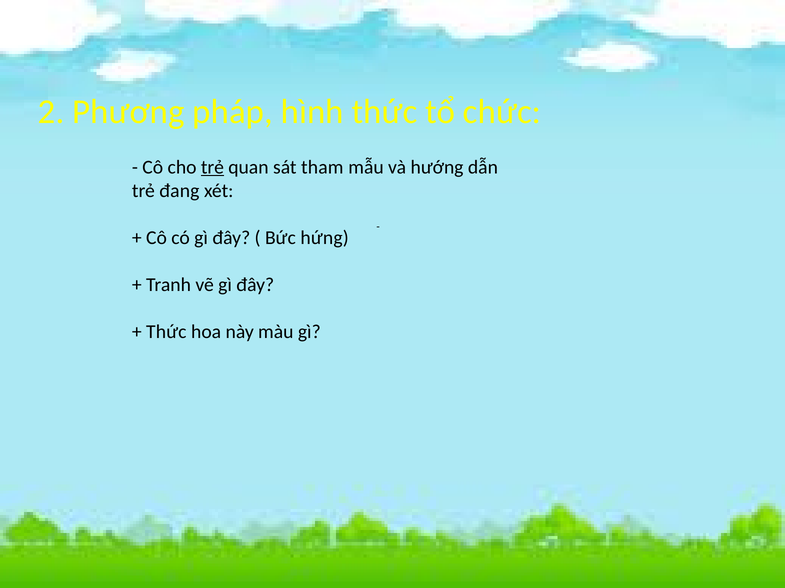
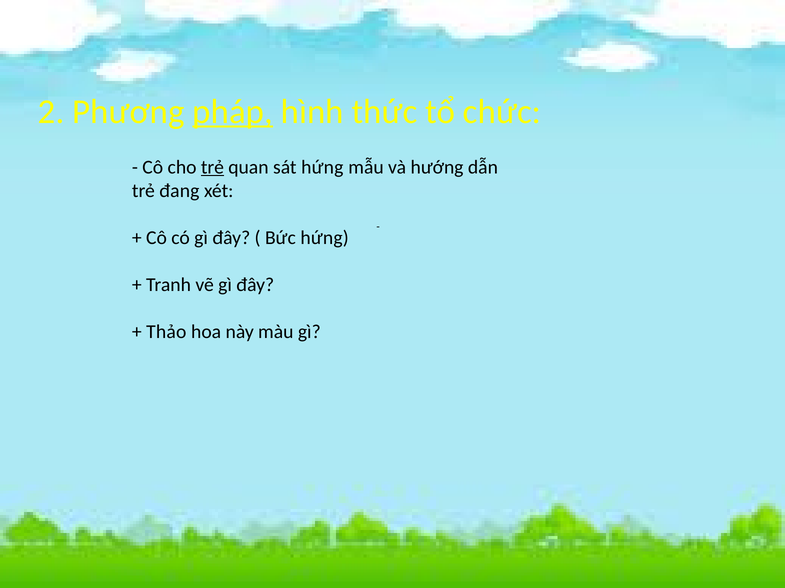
pháp underline: none -> present (233, 112)
sát tham: tham -> hứng (322, 167)
Thức: Thức -> Thảo (166, 332)
